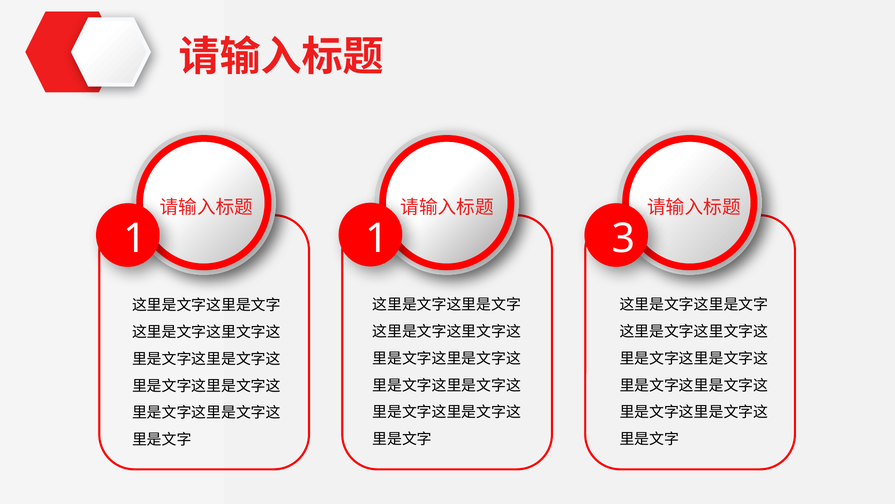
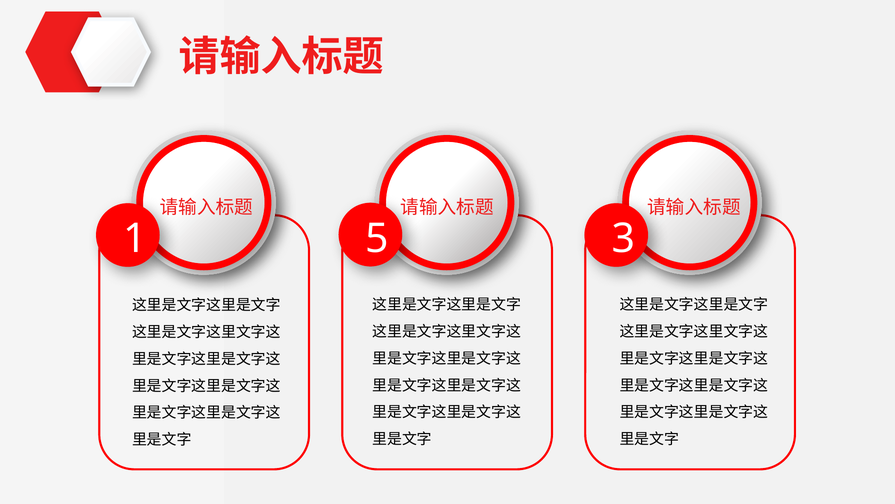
1 1: 1 -> 5 (377, 238)
